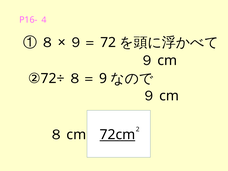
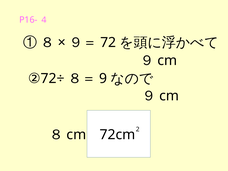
72cm underline: present -> none (117, 135)
